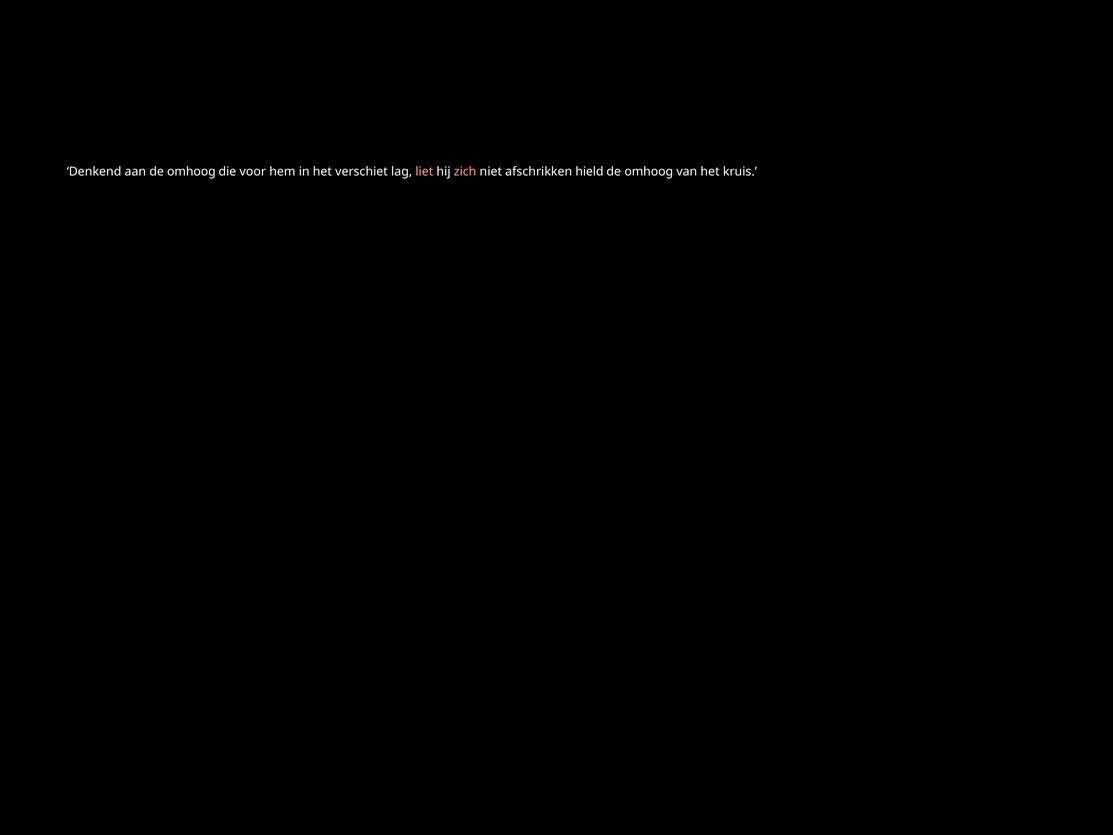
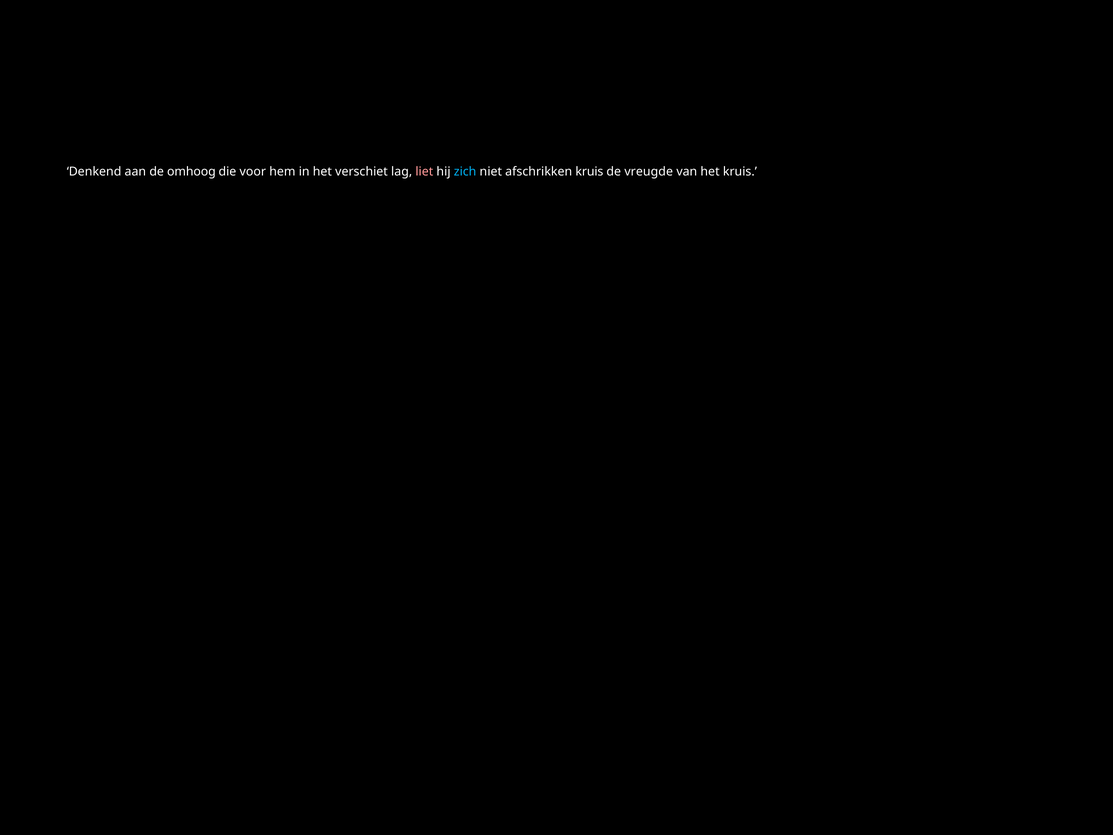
zich colour: pink -> light blue (465, 172)
afschrikken hield: hield -> kruis (589, 172)
omhoog: omhoog -> vreugde (649, 172)
